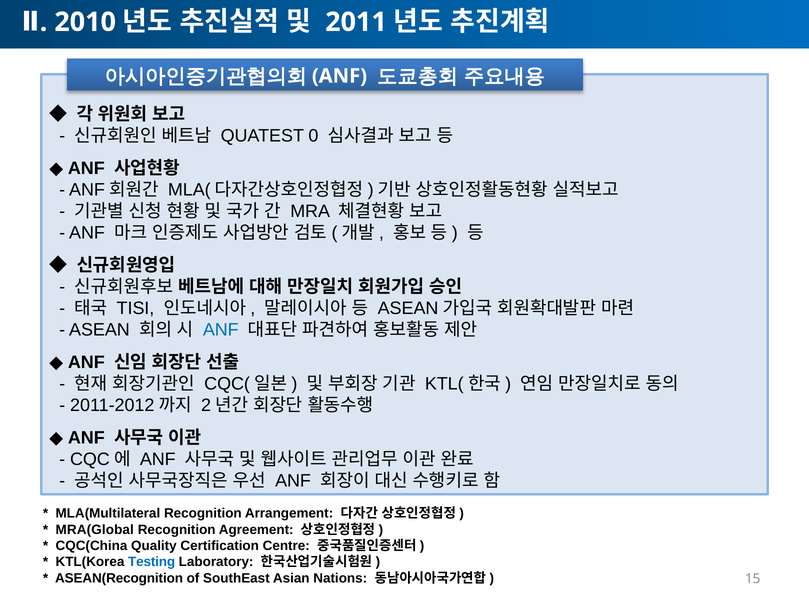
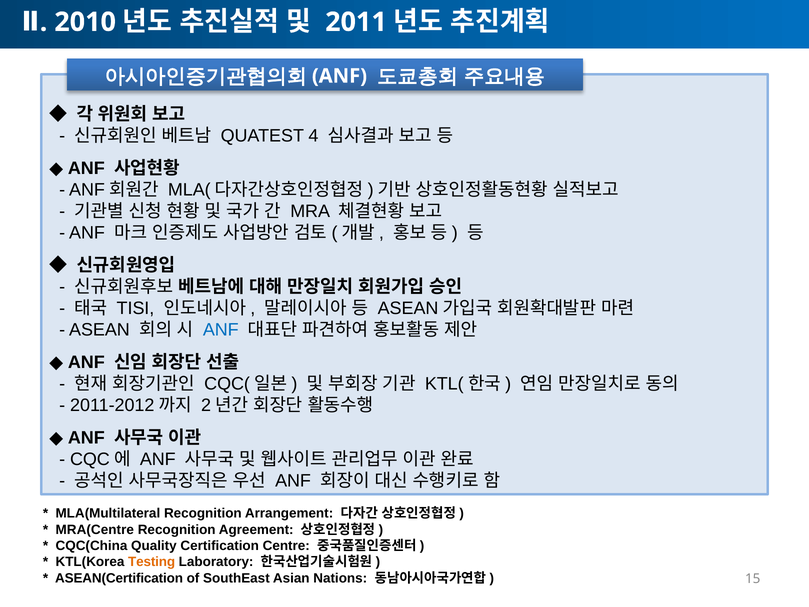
0: 0 -> 4 (313, 136)
MRA(Global: MRA(Global -> MRA(Centre (95, 529)
Testing colour: blue -> orange (152, 562)
ASEAN(Recognition: ASEAN(Recognition -> ASEAN(Certification (119, 578)
